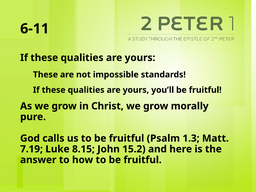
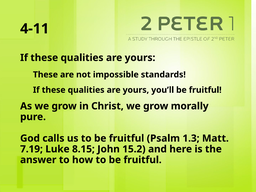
6-11: 6-11 -> 4-11 (35, 29)
